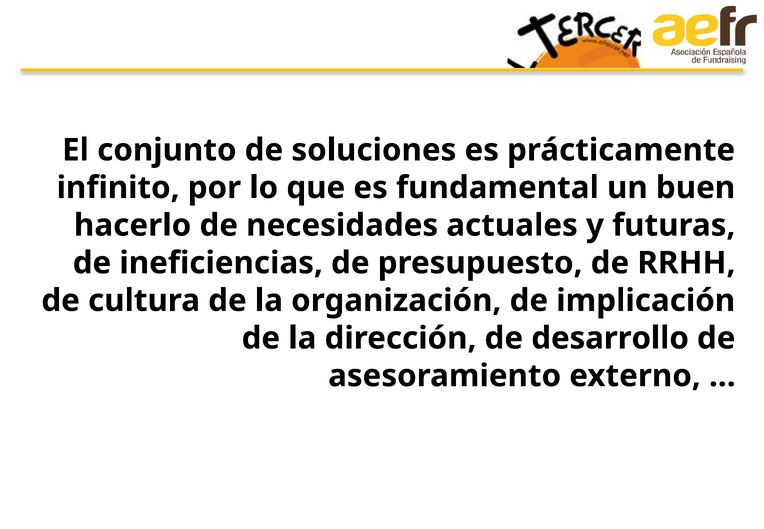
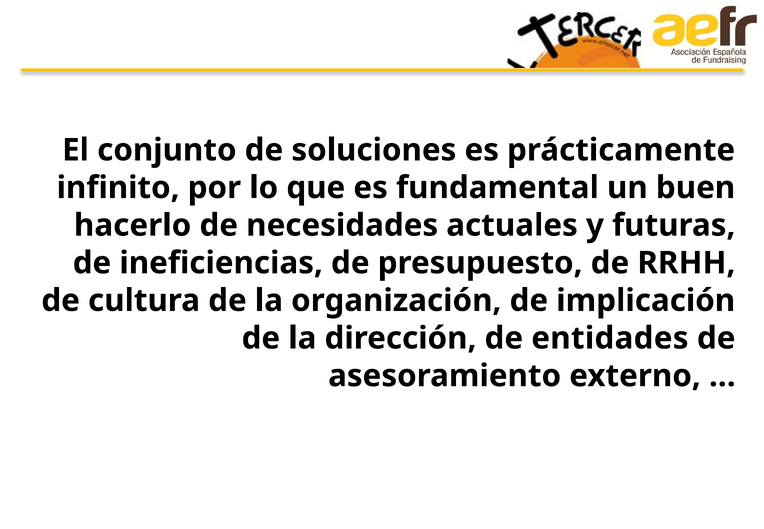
desarrollo: desarrollo -> entidades (610, 338)
